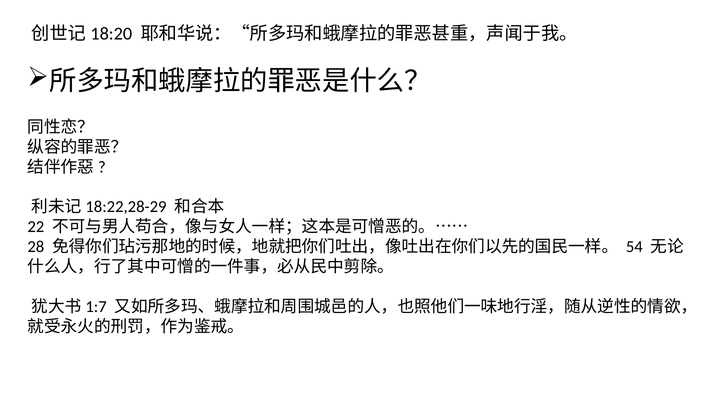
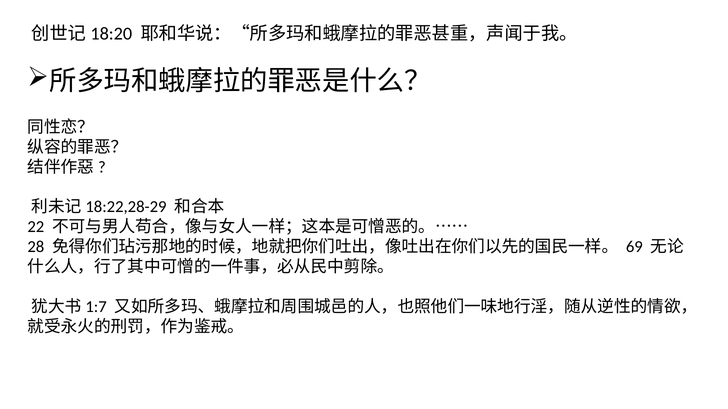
54: 54 -> 69 (634, 247)
